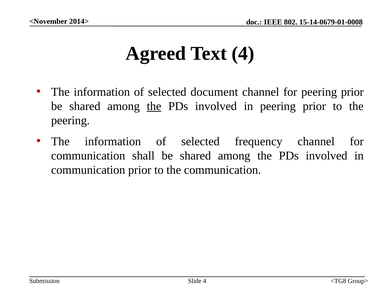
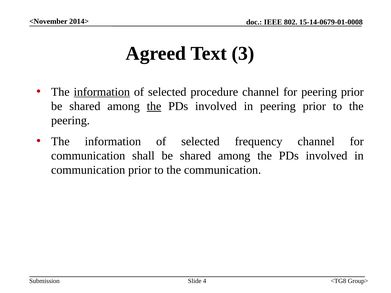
Text 4: 4 -> 3 (243, 53)
information underline: none -> present (102, 92)
document: document -> procedure (214, 92)
